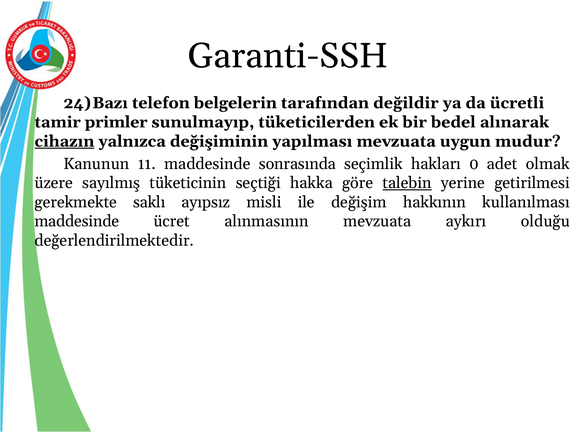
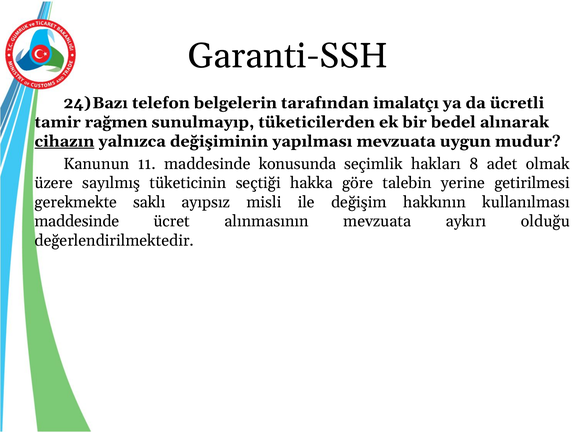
değildir: değildir -> imalatçı (406, 103)
primler: primler -> rağmen (116, 122)
sonrasında: sonrasında -> konusunda (297, 164)
0: 0 -> 8 (474, 164)
talebin underline: present -> none (407, 183)
